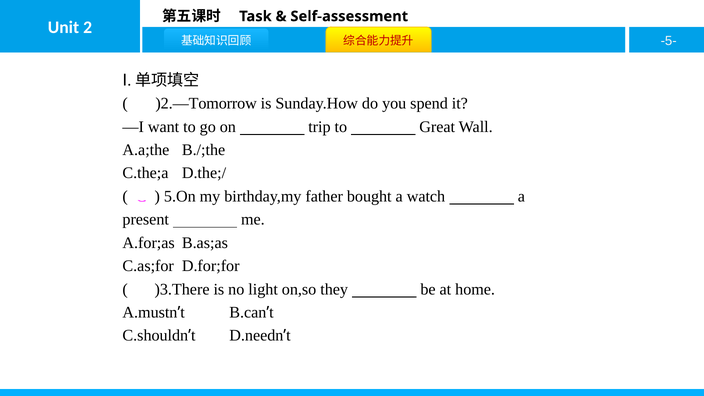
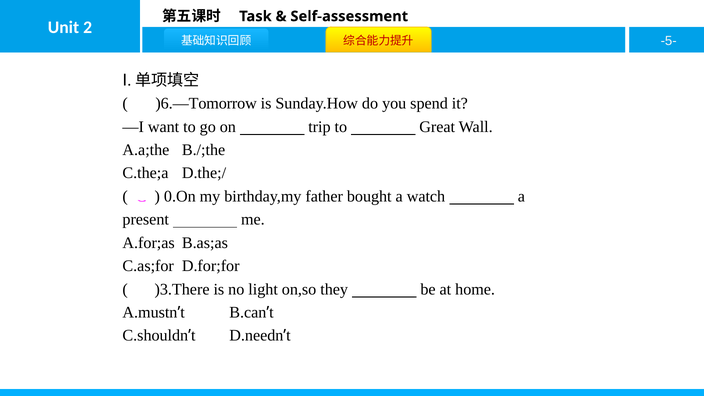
)2.—Tomorrow: )2.—Tomorrow -> )6.—Tomorrow (206, 103)
5.On: 5.On -> 0.On (180, 196)
